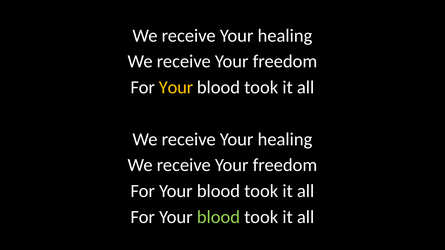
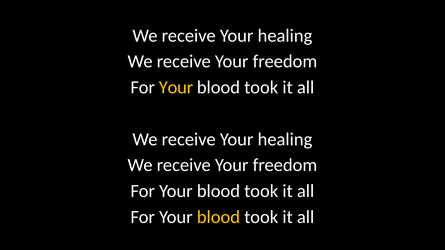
blood colour: light green -> yellow (218, 217)
